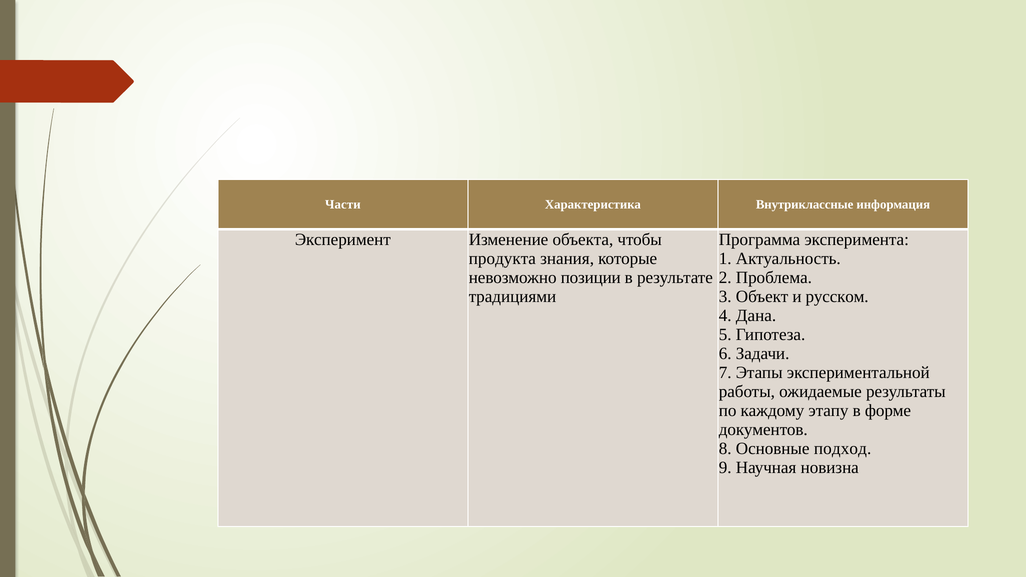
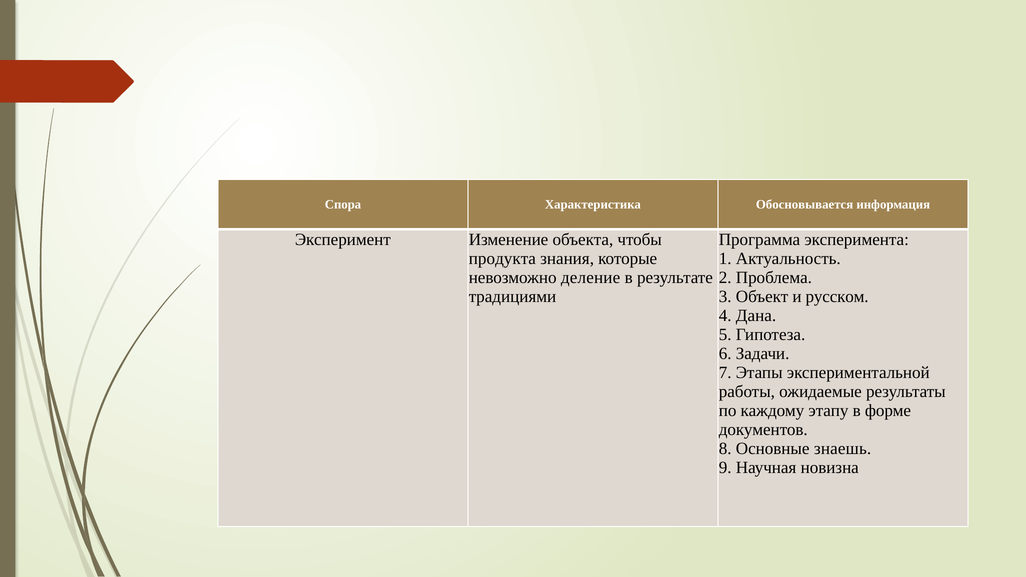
Части: Части -> Спора (343, 205)
Внутриклассные: Внутриклассные -> Обосновывается (805, 205)
позиции: позиции -> деление (591, 278)
подход: подход -> знаешь (843, 449)
